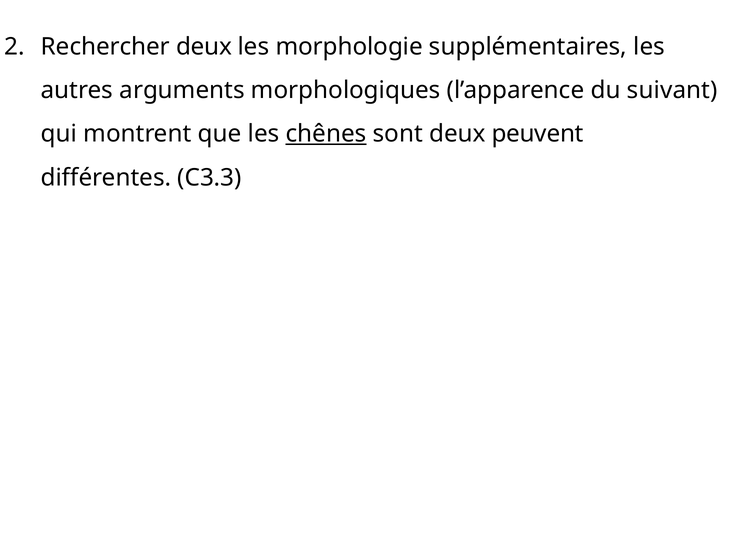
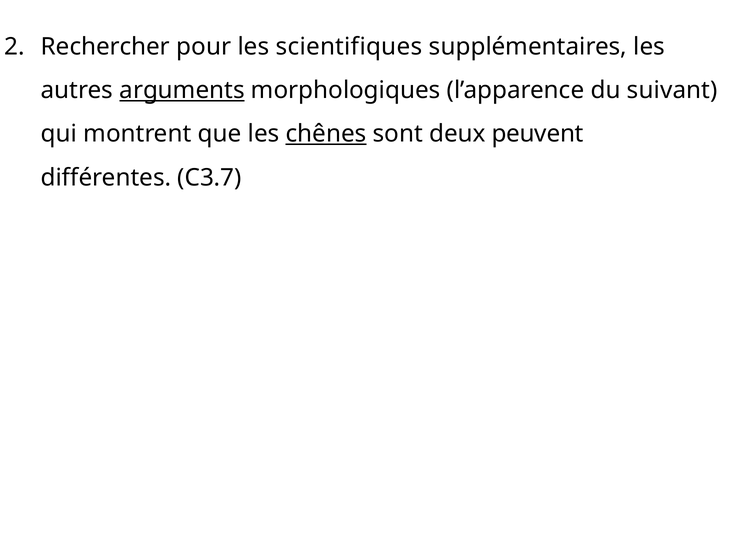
Rechercher deux: deux -> pour (204, 47)
morphologie: morphologie -> scientifiques (349, 47)
arguments underline: none -> present (182, 90)
C3.3: C3.3 -> C3.7 (210, 178)
